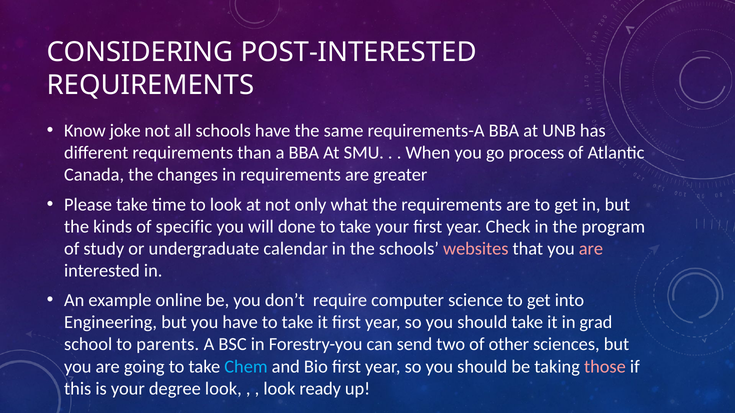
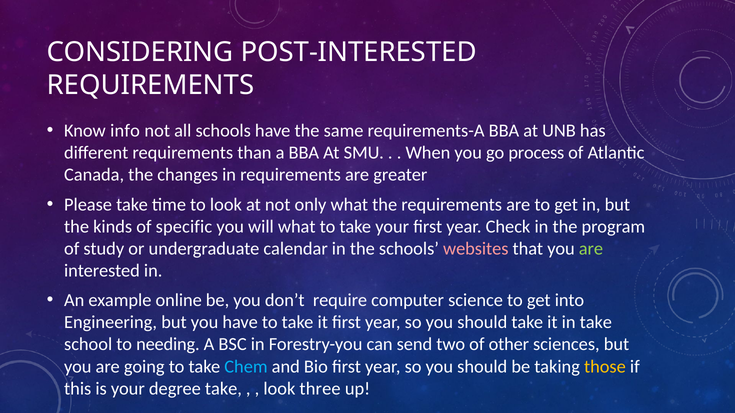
joke: joke -> info (125, 131)
will done: done -> what (297, 227)
are colour: pink -> light green (591, 249)
in grad: grad -> take (596, 323)
parents: parents -> needing (168, 345)
those colour: pink -> yellow (605, 367)
degree look: look -> take (223, 389)
ready: ready -> three (320, 389)
